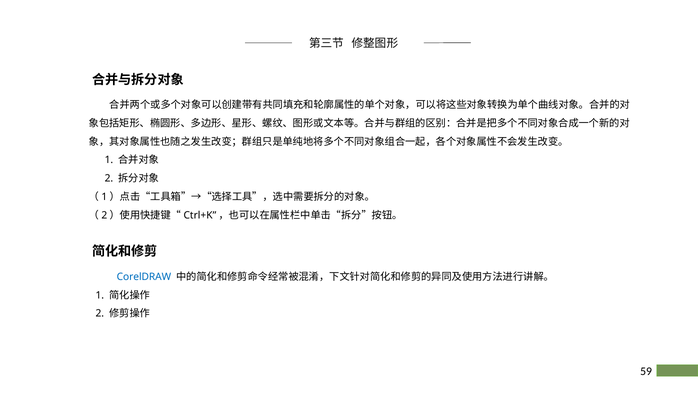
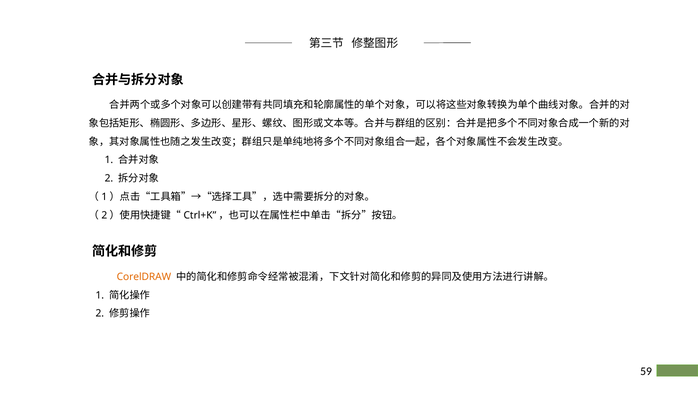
CorelDRAW colour: blue -> orange (144, 277)
